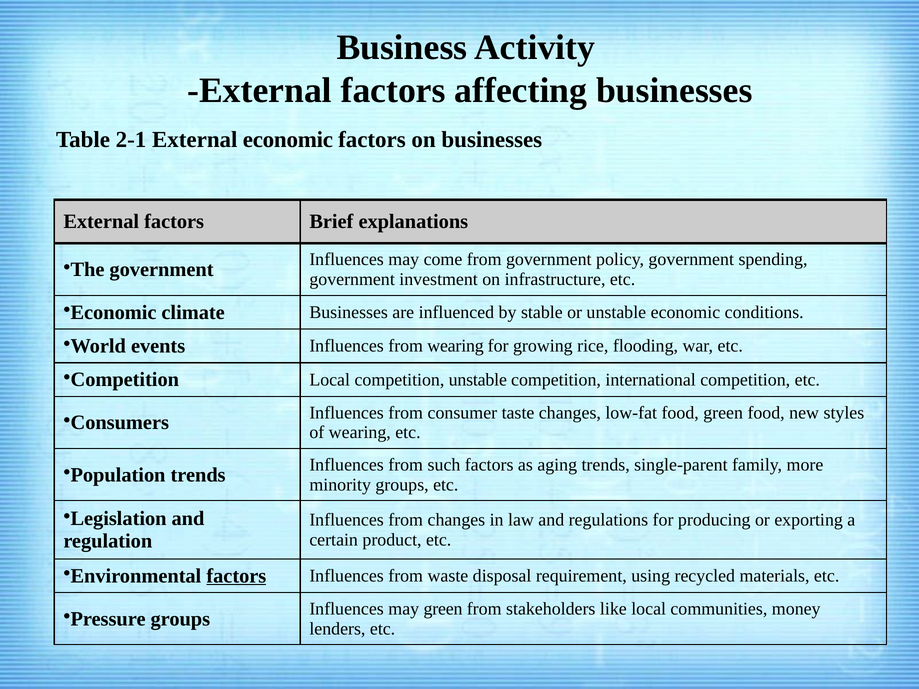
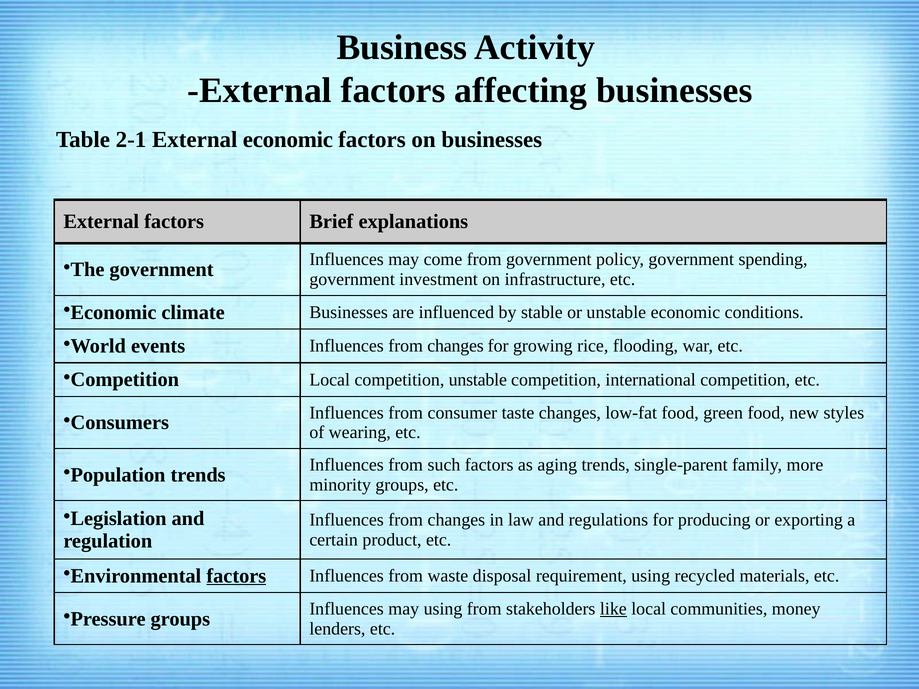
events Influences from wearing: wearing -> changes (455, 346)
may green: green -> using (443, 609)
like underline: none -> present (613, 609)
